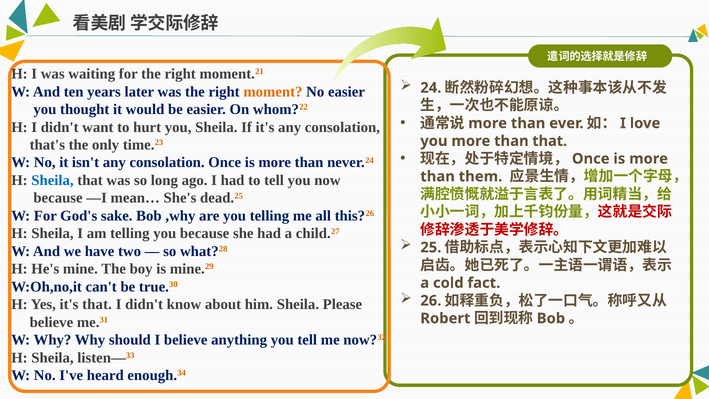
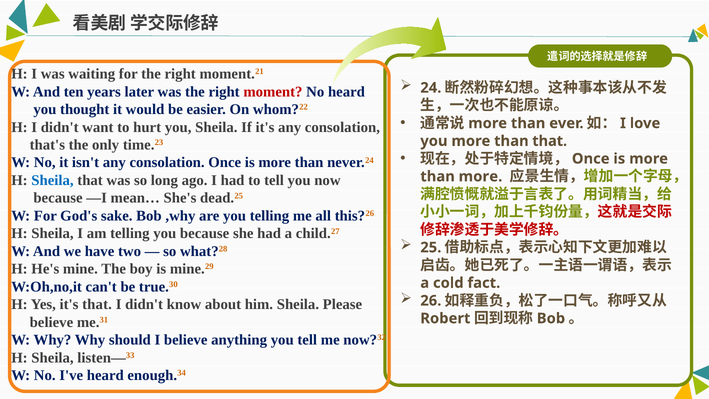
moment colour: orange -> red (273, 92)
No easier: easier -> heard (346, 92)
than them: them -> more (480, 176)
